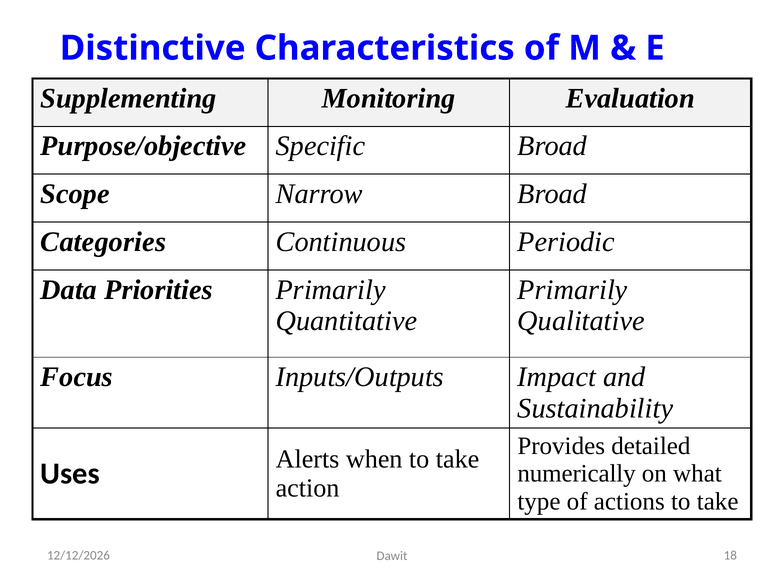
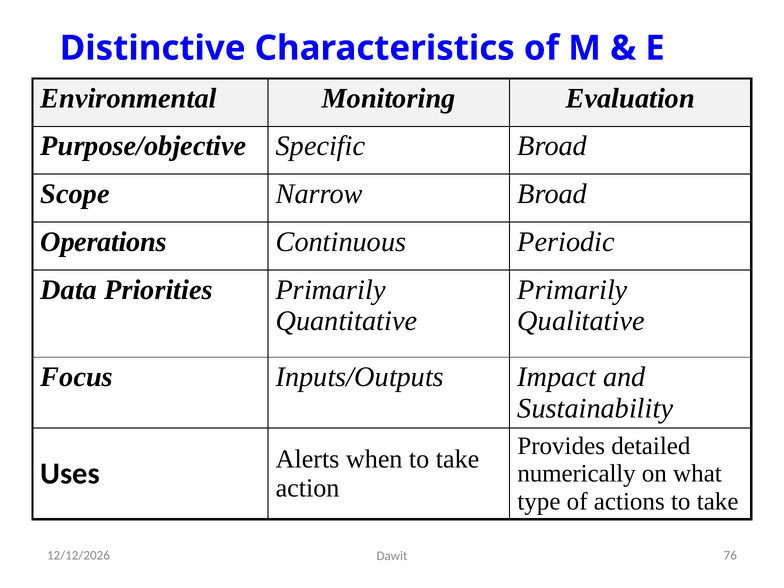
Supplementing: Supplementing -> Environmental (129, 98)
Categories: Categories -> Operations (104, 242)
18: 18 -> 76 (730, 556)
